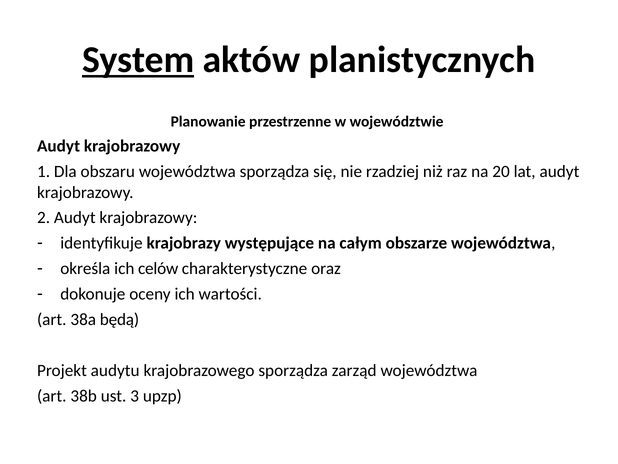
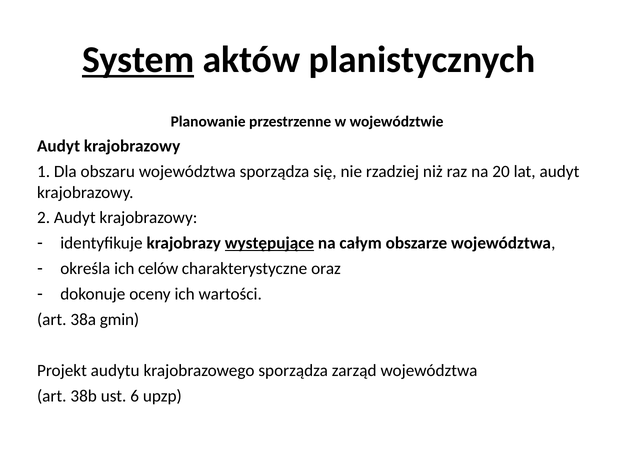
występujące underline: none -> present (269, 243)
będą: będą -> gmin (119, 319)
3: 3 -> 6 (135, 396)
